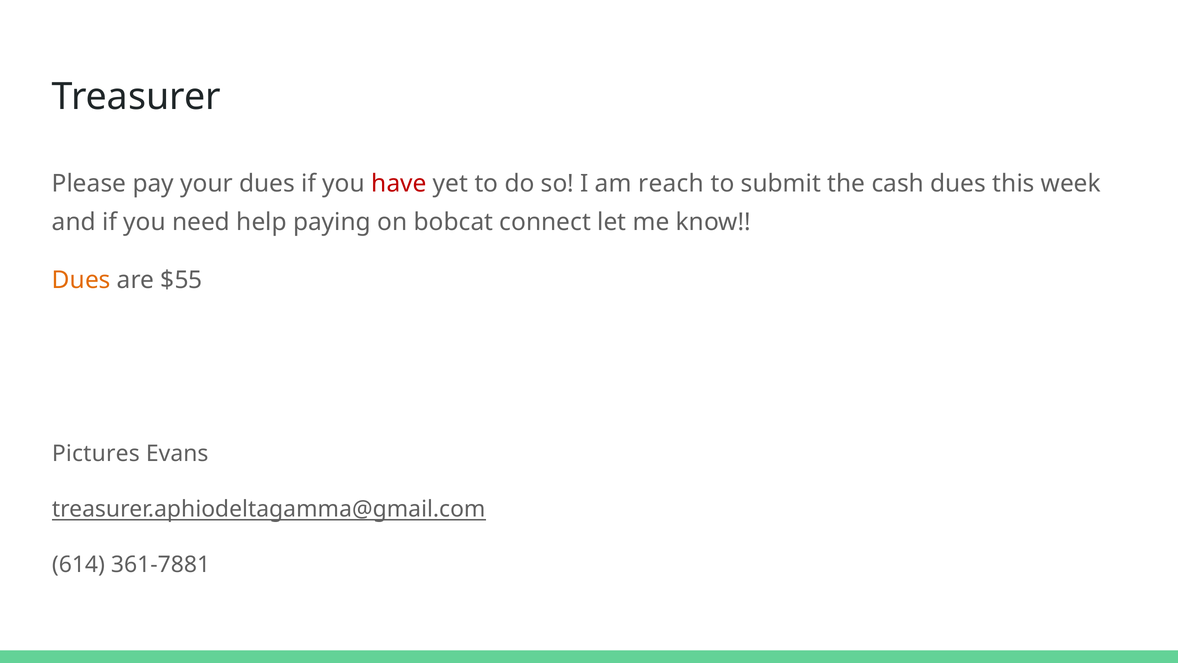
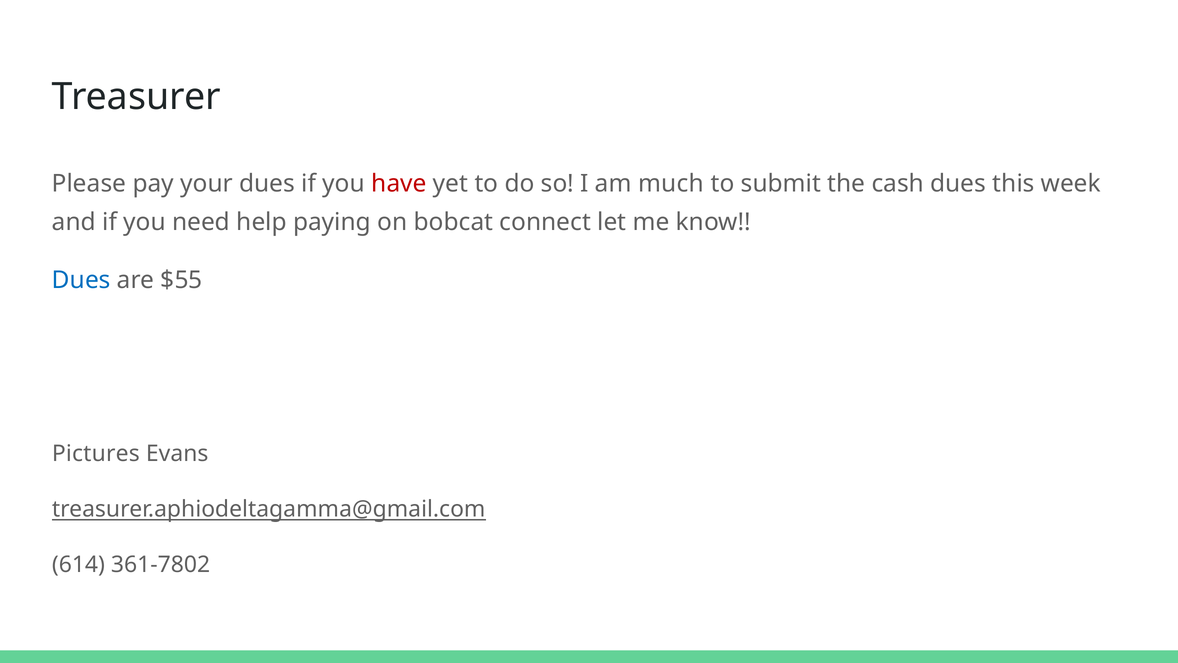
reach: reach -> much (671, 183)
Dues colour: orange -> blue (81, 280)
361-7881: 361-7881 -> 361-7802 (161, 564)
